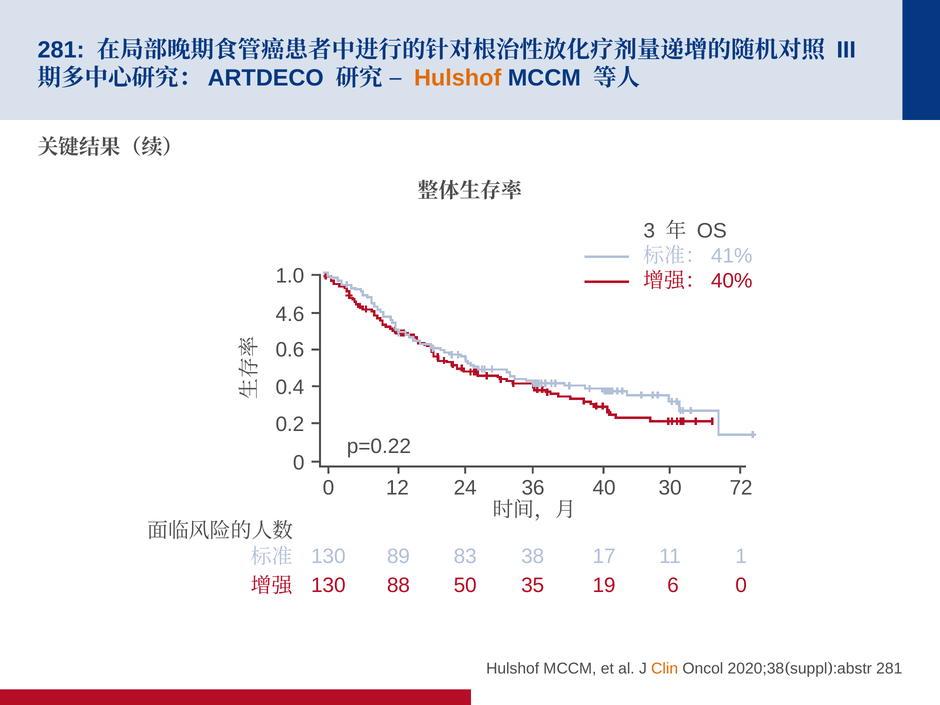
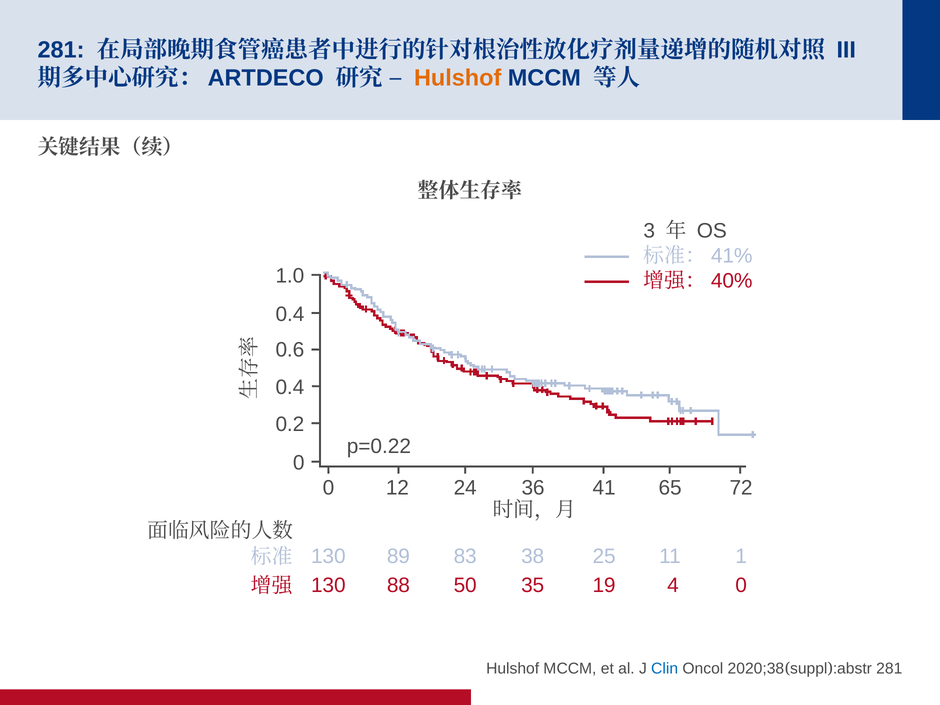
4.6: 4.6 -> 0.4 (290, 314)
40: 40 -> 41 (604, 488)
30: 30 -> 65 (670, 488)
17: 17 -> 25 (604, 556)
6: 6 -> 4 (673, 585)
Clin colour: orange -> blue (665, 668)
